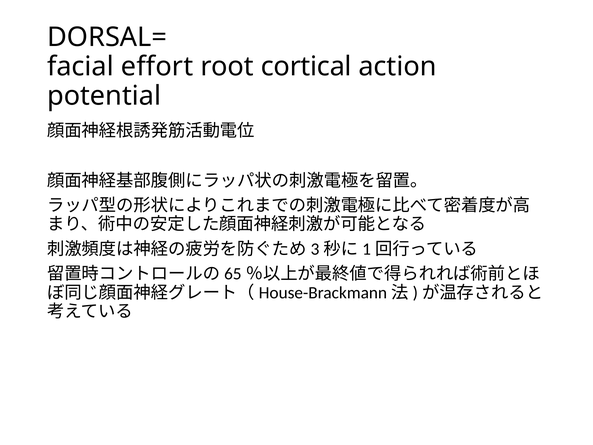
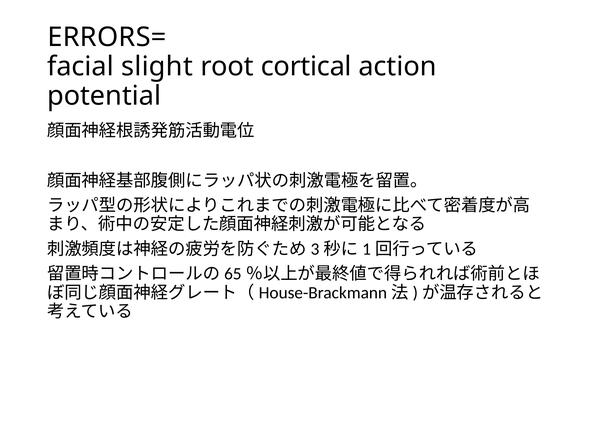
DORSAL=: DORSAL= -> ERRORS= (107, 37)
effort: effort -> slight (157, 67)
